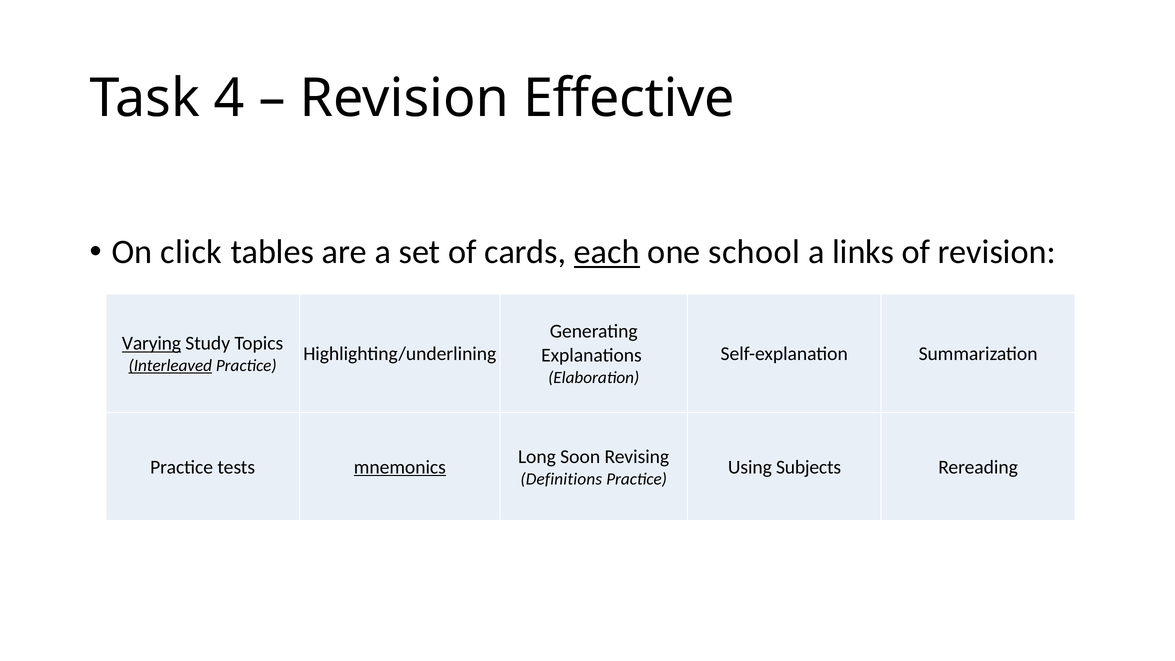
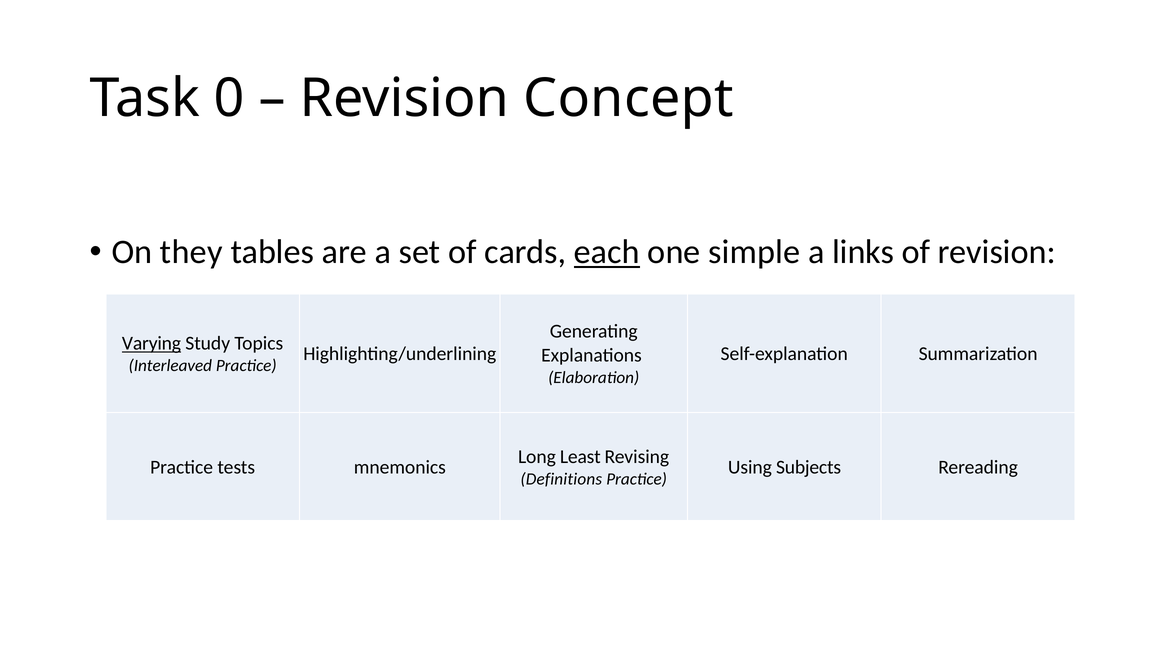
4: 4 -> 0 (229, 99)
Effective: Effective -> Concept (629, 99)
click: click -> they (191, 252)
school: school -> simple (754, 252)
Interleaved underline: present -> none (170, 366)
Soon: Soon -> Least (580, 457)
mnemonics underline: present -> none (400, 467)
